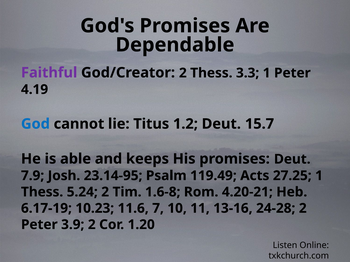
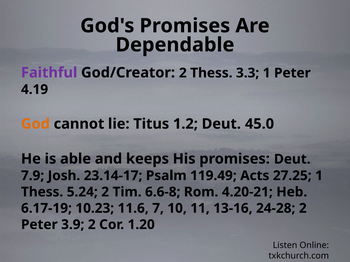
God colour: blue -> orange (35, 124)
15.7: 15.7 -> 45.0 (259, 124)
23.14-95: 23.14-95 -> 23.14-17 (113, 176)
1.6-8: 1.6-8 -> 6.6-8 (163, 192)
